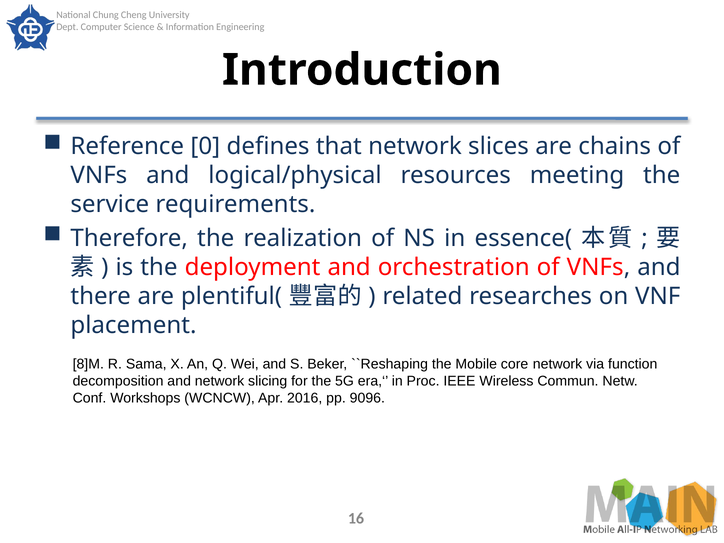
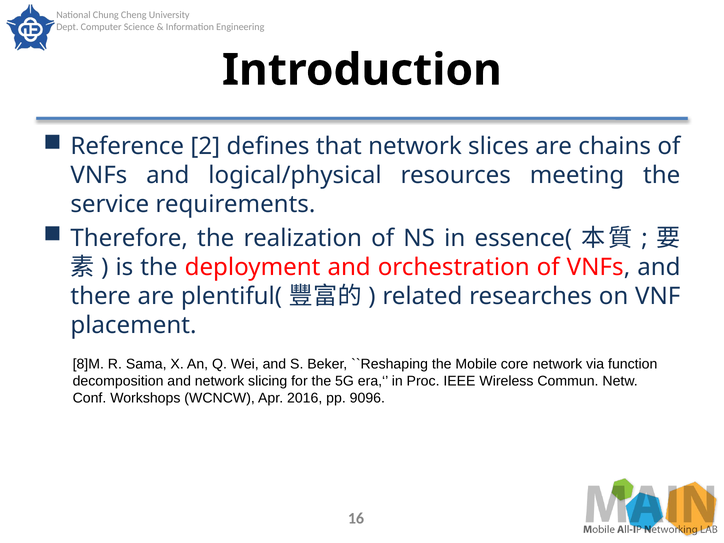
0: 0 -> 2 (205, 146)
